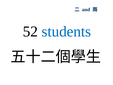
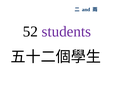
students colour: blue -> purple (66, 31)
